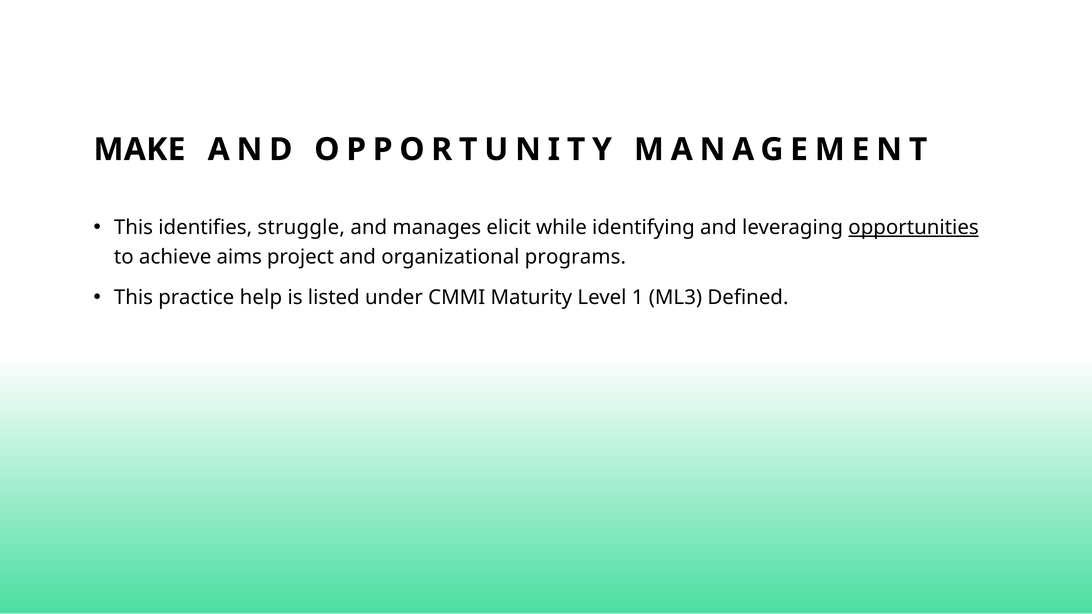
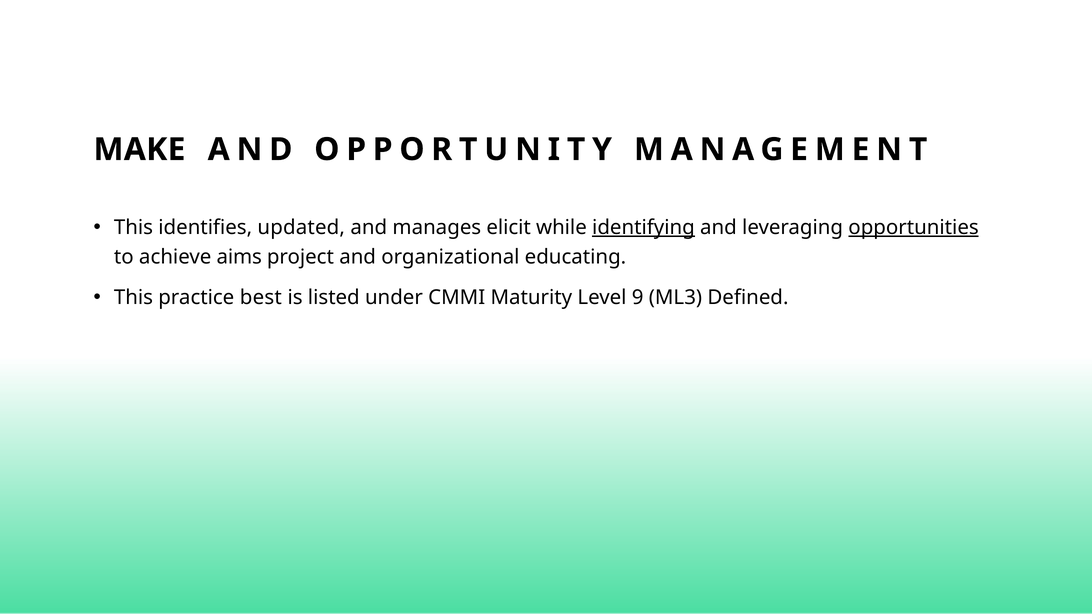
struggle: struggle -> updated (301, 227)
identifying underline: none -> present (643, 227)
programs: programs -> educating (575, 257)
help: help -> best (261, 298)
1: 1 -> 9 (638, 298)
